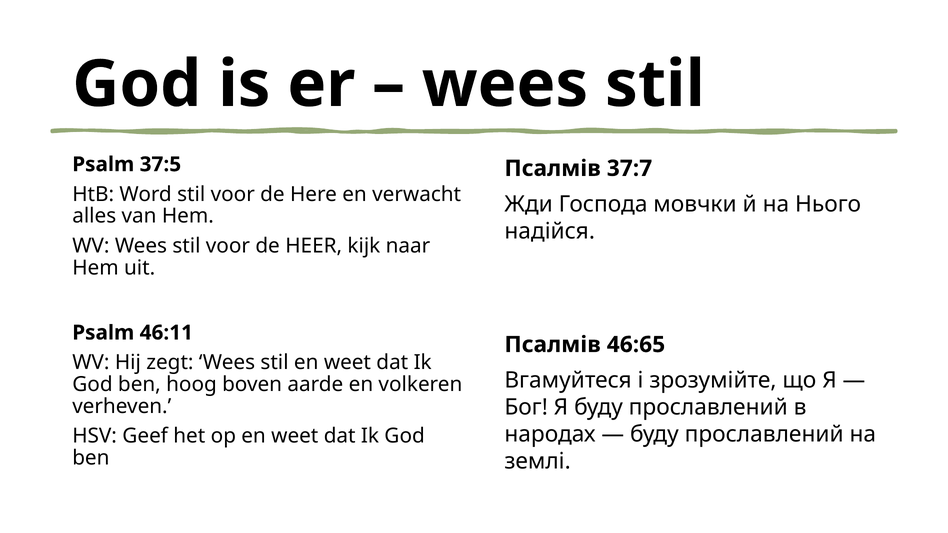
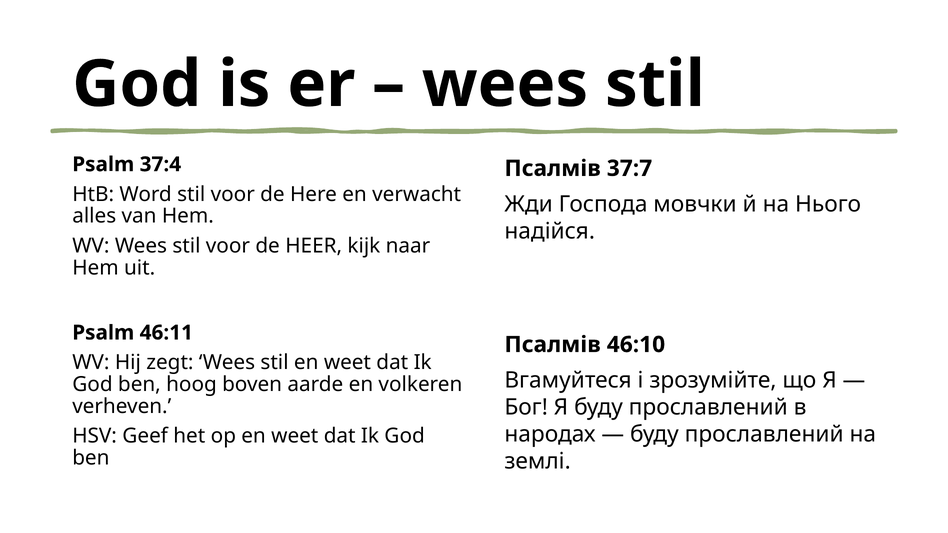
37:5: 37:5 -> 37:4 (160, 164)
46:65: 46:65 -> 46:10 (636, 345)
